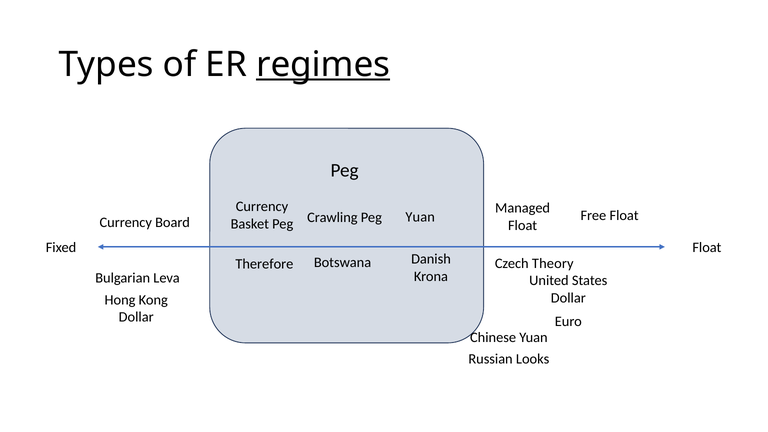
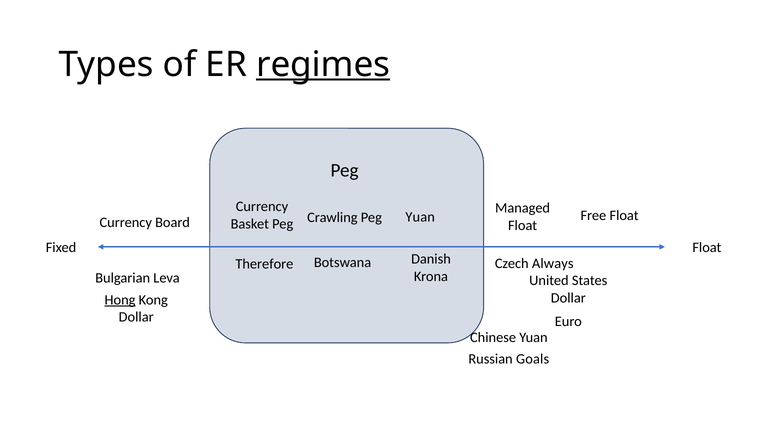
Theory: Theory -> Always (553, 264)
Hong underline: none -> present (120, 300)
Looks: Looks -> Goals (533, 359)
